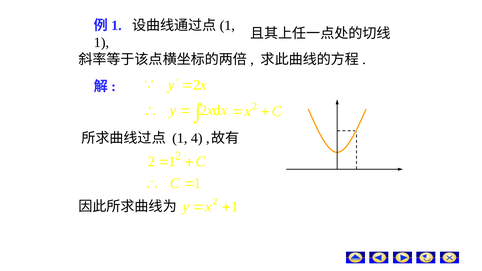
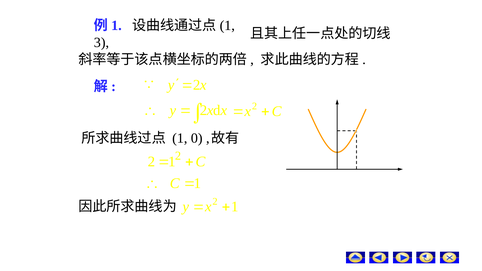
1: 1 -> 3 (101, 43)
4: 4 -> 0 (197, 138)
